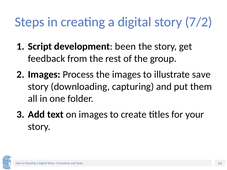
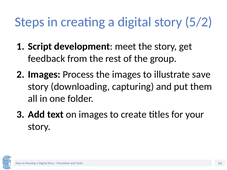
7/2: 7/2 -> 5/2 (199, 22)
been: been -> meet (126, 47)
